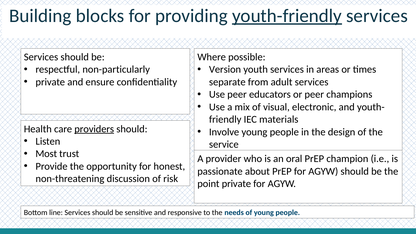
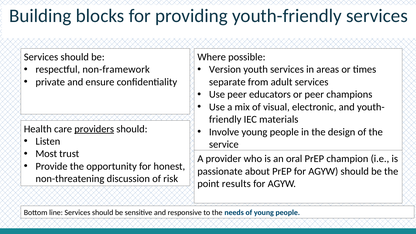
youth-friendly underline: present -> none (287, 16)
non-particularly: non-particularly -> non-framework (116, 70)
point private: private -> results (236, 184)
